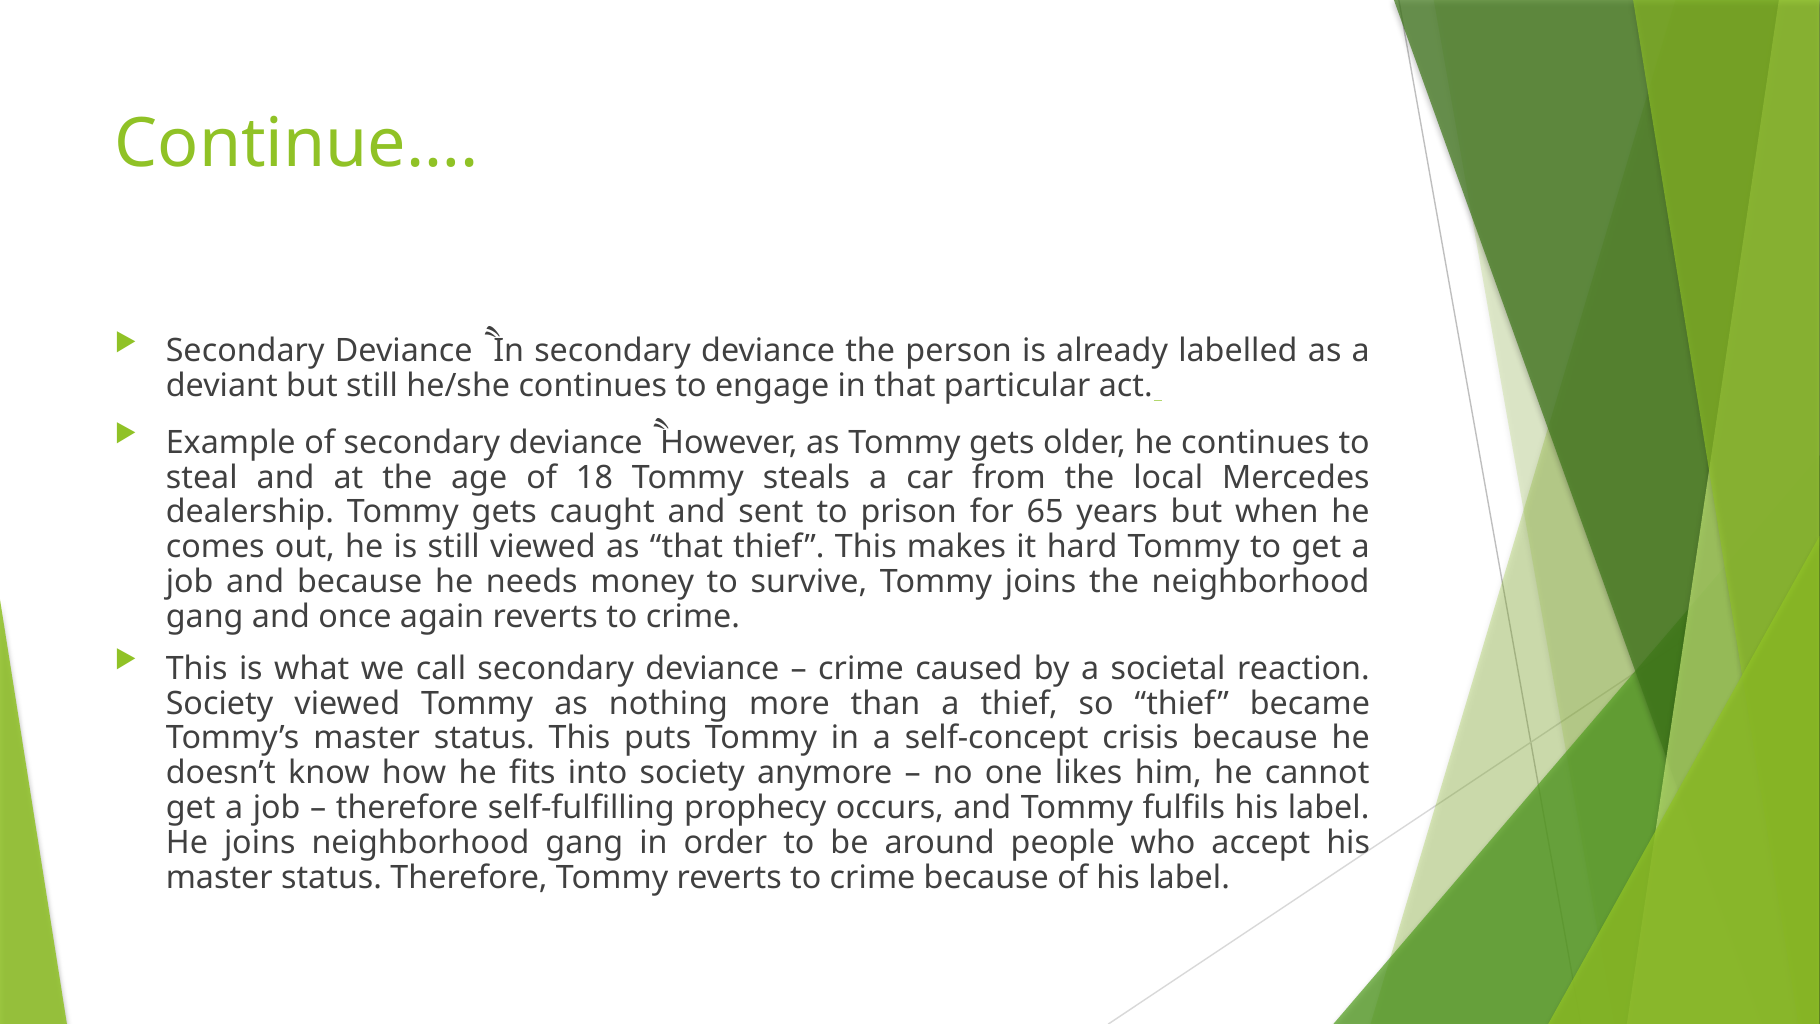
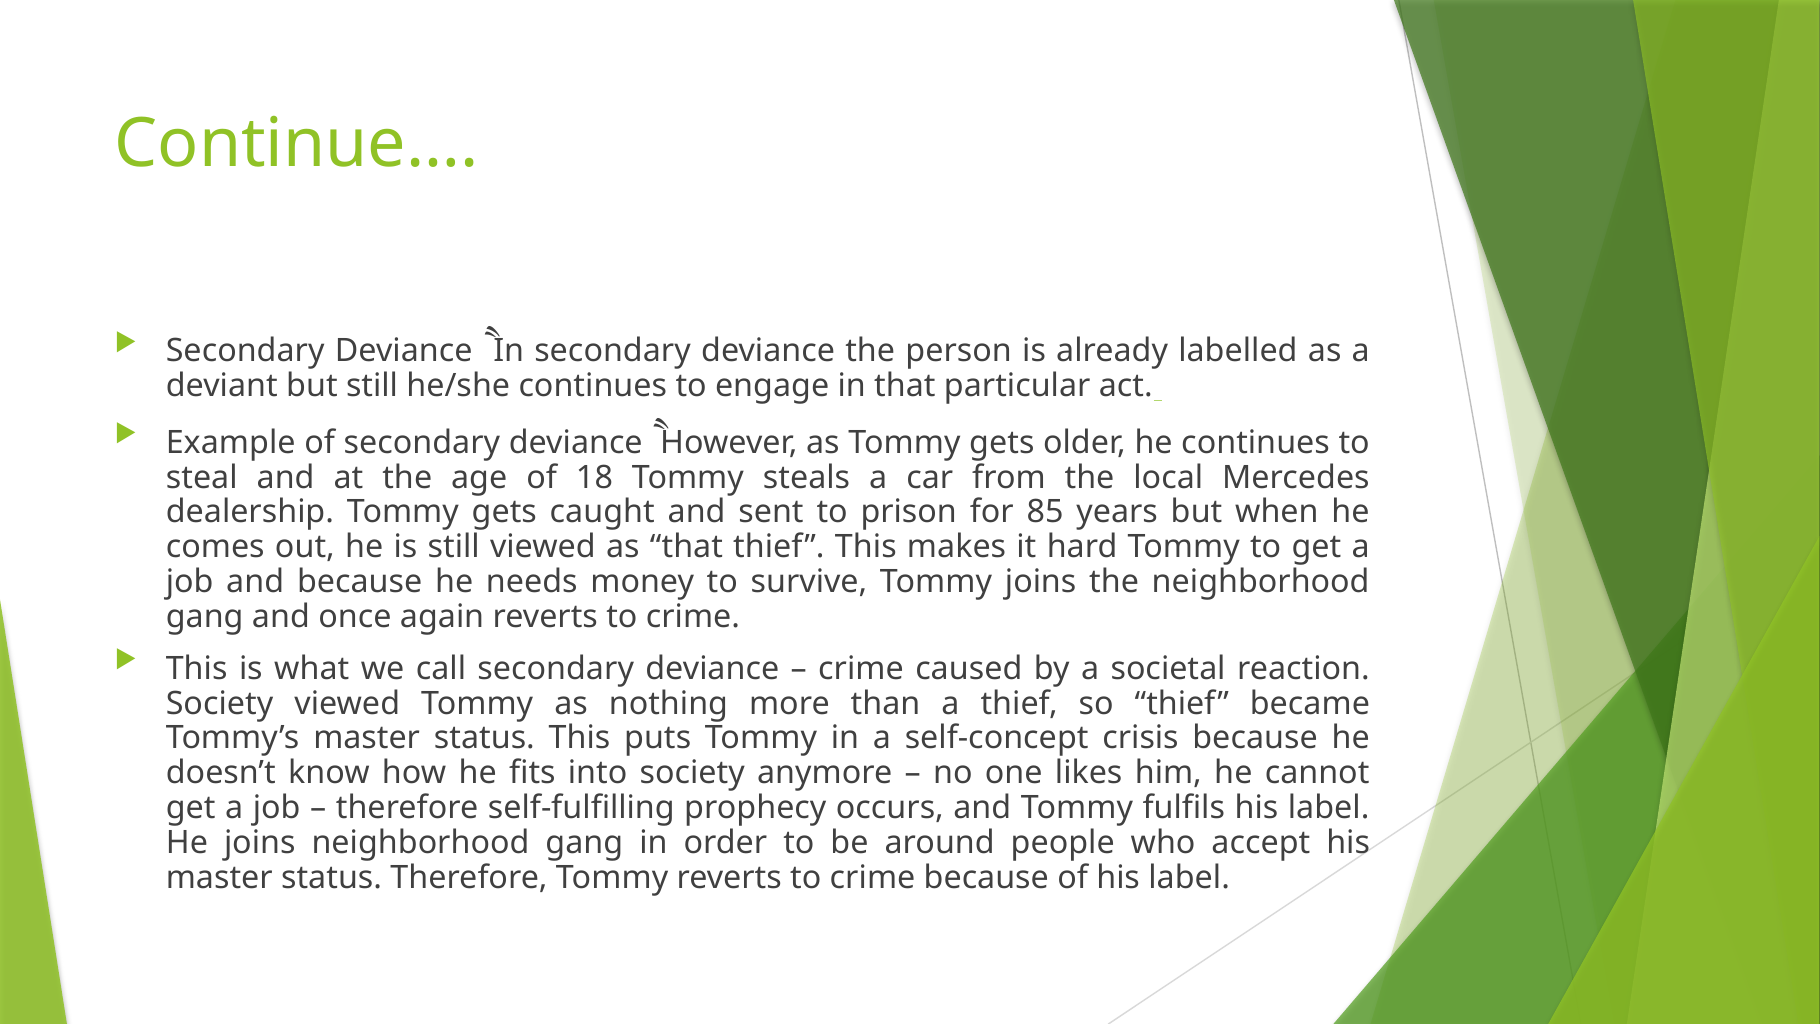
65: 65 -> 85 (1045, 512)
